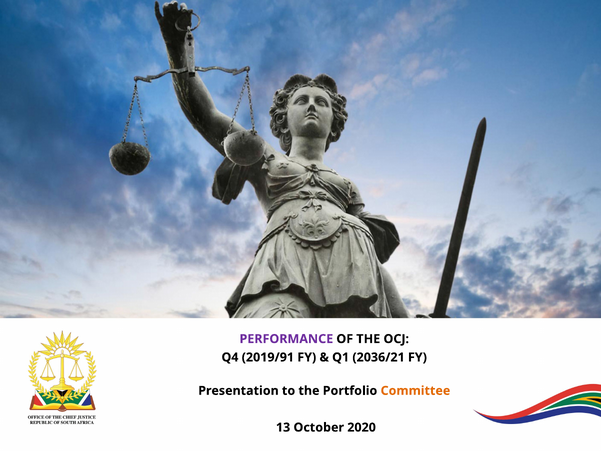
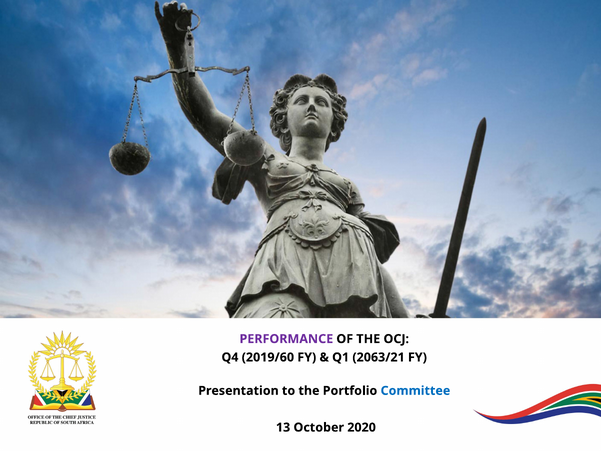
2019/91: 2019/91 -> 2019/60 (268, 357)
2036/21: 2036/21 -> 2063/21 (379, 357)
Committee colour: orange -> blue (415, 391)
